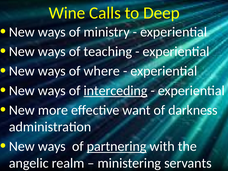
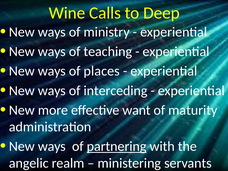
where: where -> places (102, 71)
interceding underline: present -> none (116, 91)
darkness: darkness -> maturity (193, 110)
